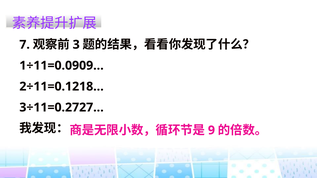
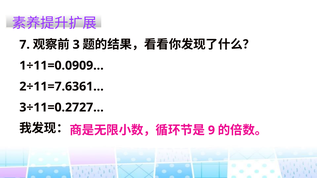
2÷11=0.1218…: 2÷11=0.1218… -> 2÷11=7.6361… (62, 87)
